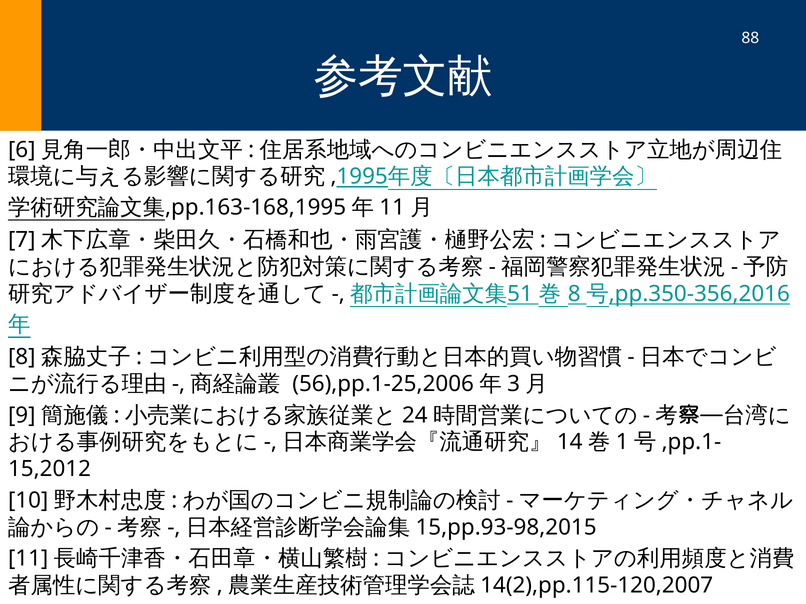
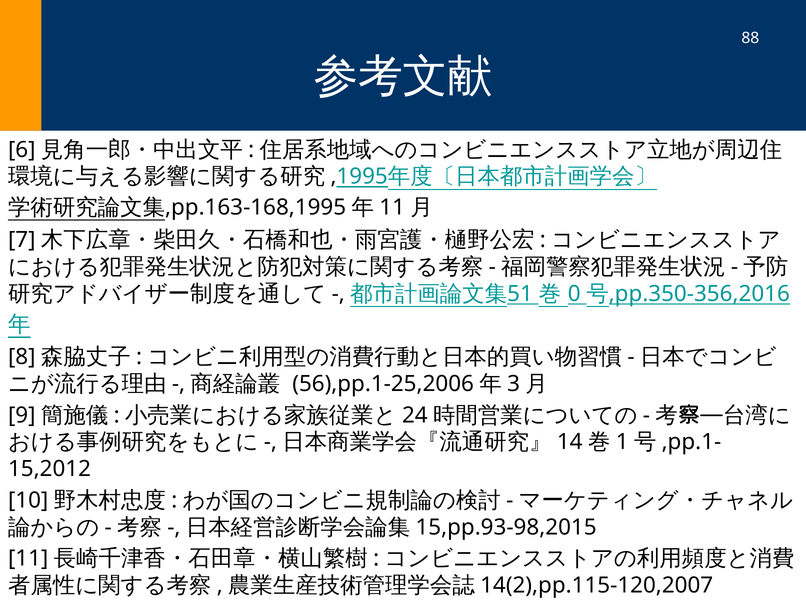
8: 8 -> 0 (574, 294)
